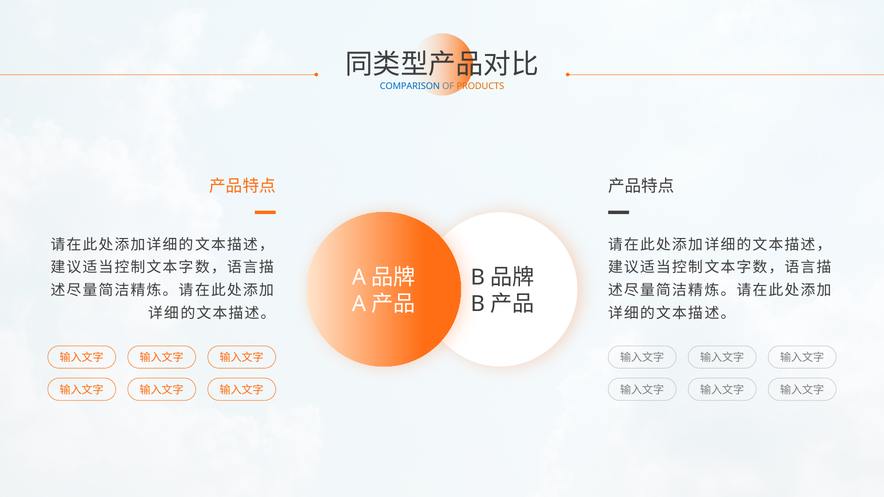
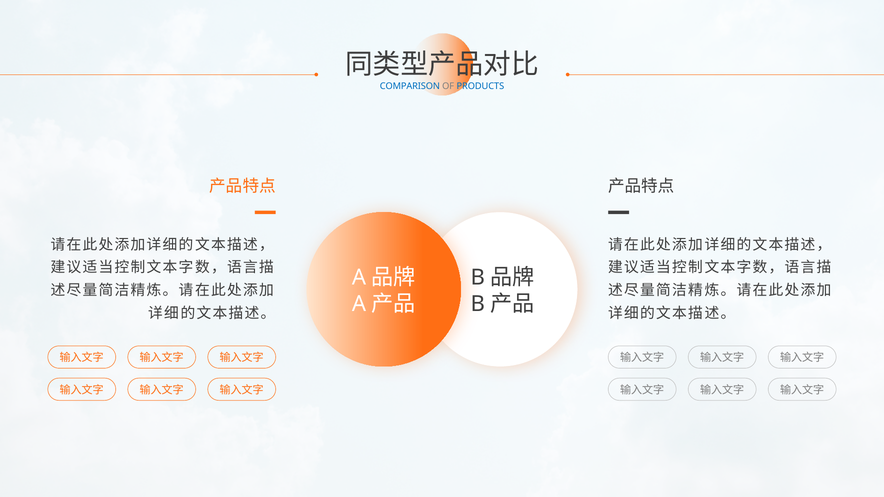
PRODUCTS colour: orange -> blue (480, 86)
